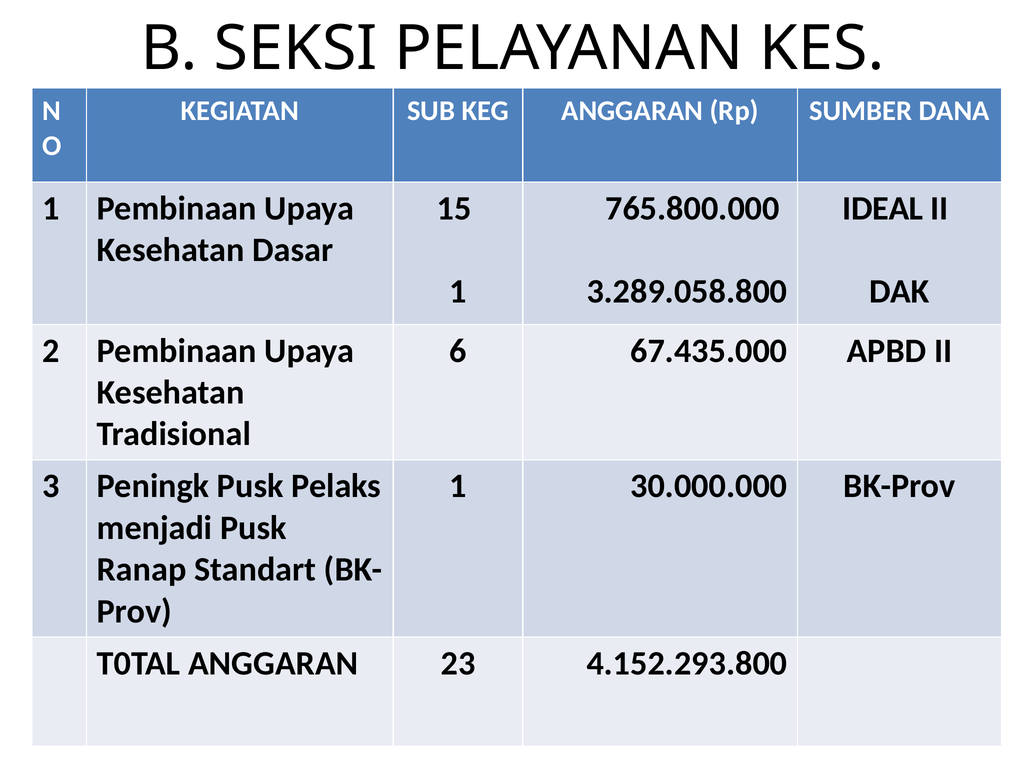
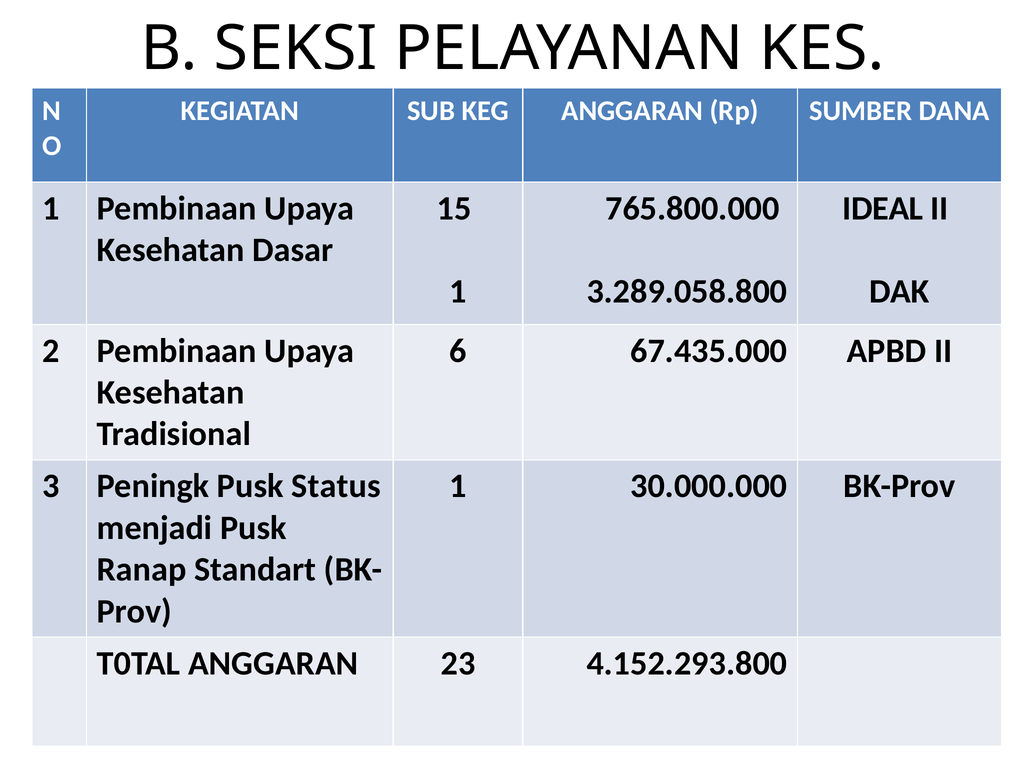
Pelaks: Pelaks -> Status (336, 486)
